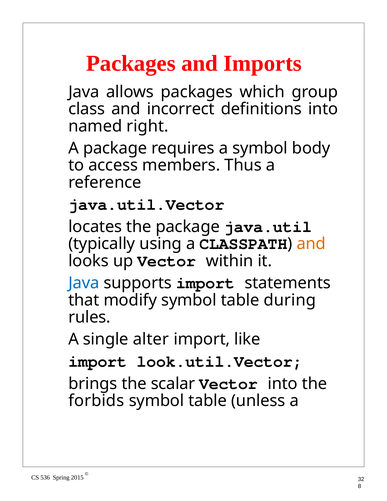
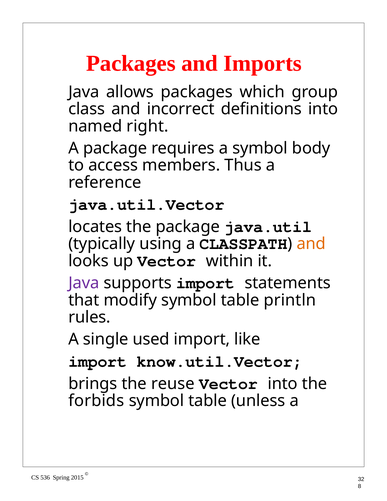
Java colour: blue -> purple (84, 283)
during: during -> println (290, 300)
alter: alter -> used (151, 339)
look.util.Vector: look.util.Vector -> know.util.Vector (220, 361)
scalar: scalar -> reuse (173, 384)
